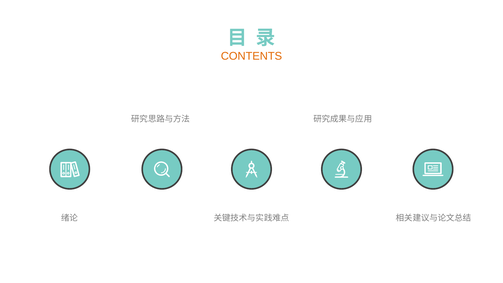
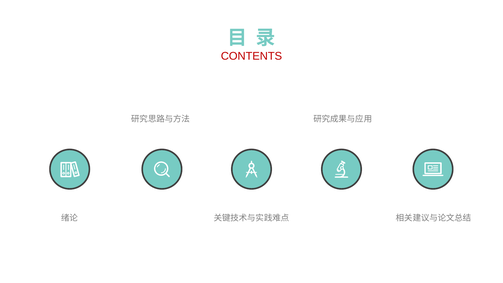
CONTENTS colour: orange -> red (251, 56)
